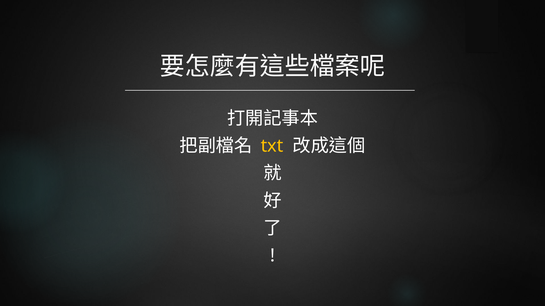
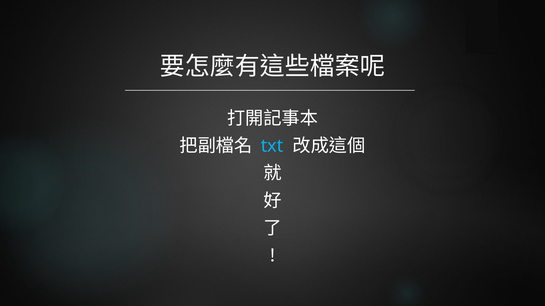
txt colour: yellow -> light blue (272, 146)
